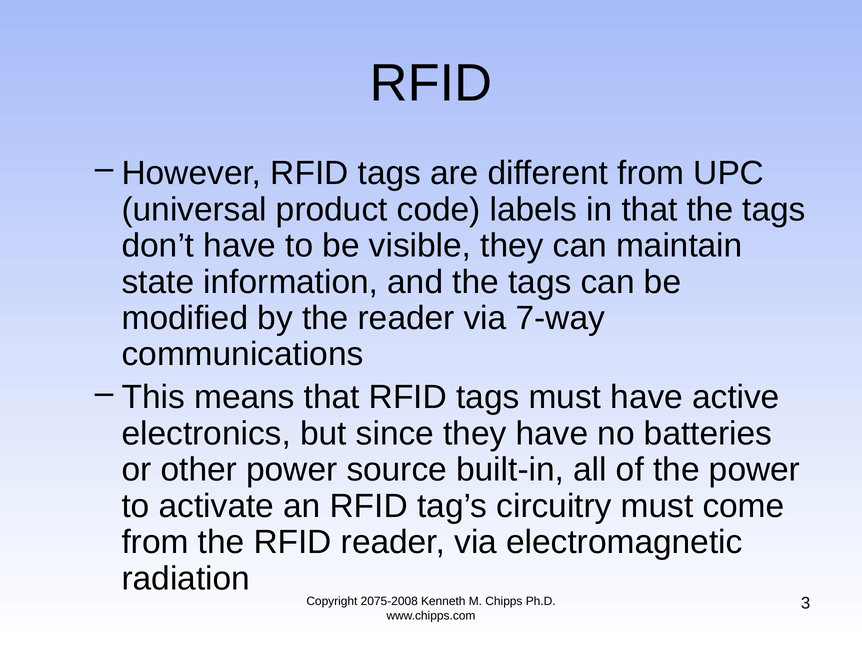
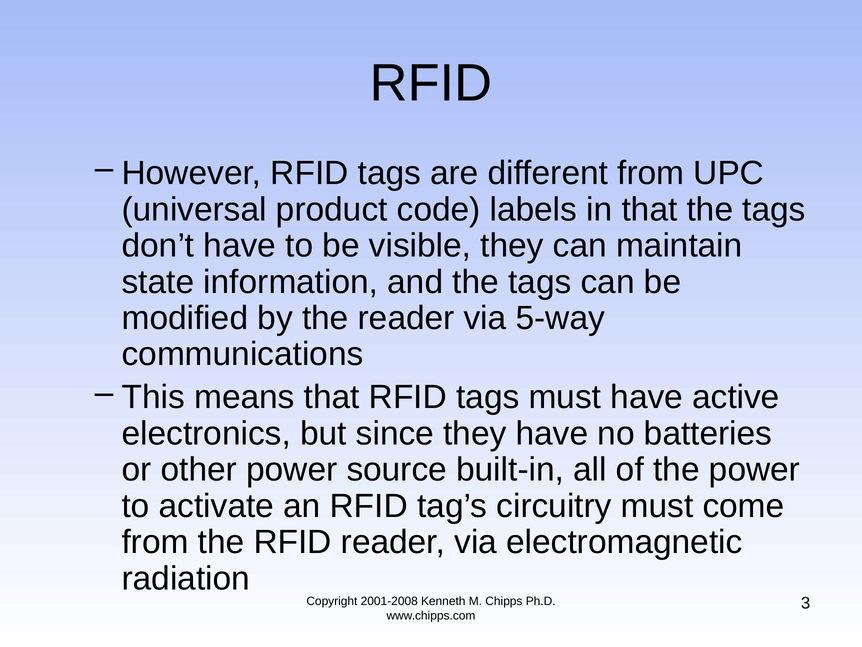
7-way: 7-way -> 5-way (560, 318)
2075-2008: 2075-2008 -> 2001-2008 (389, 601)
